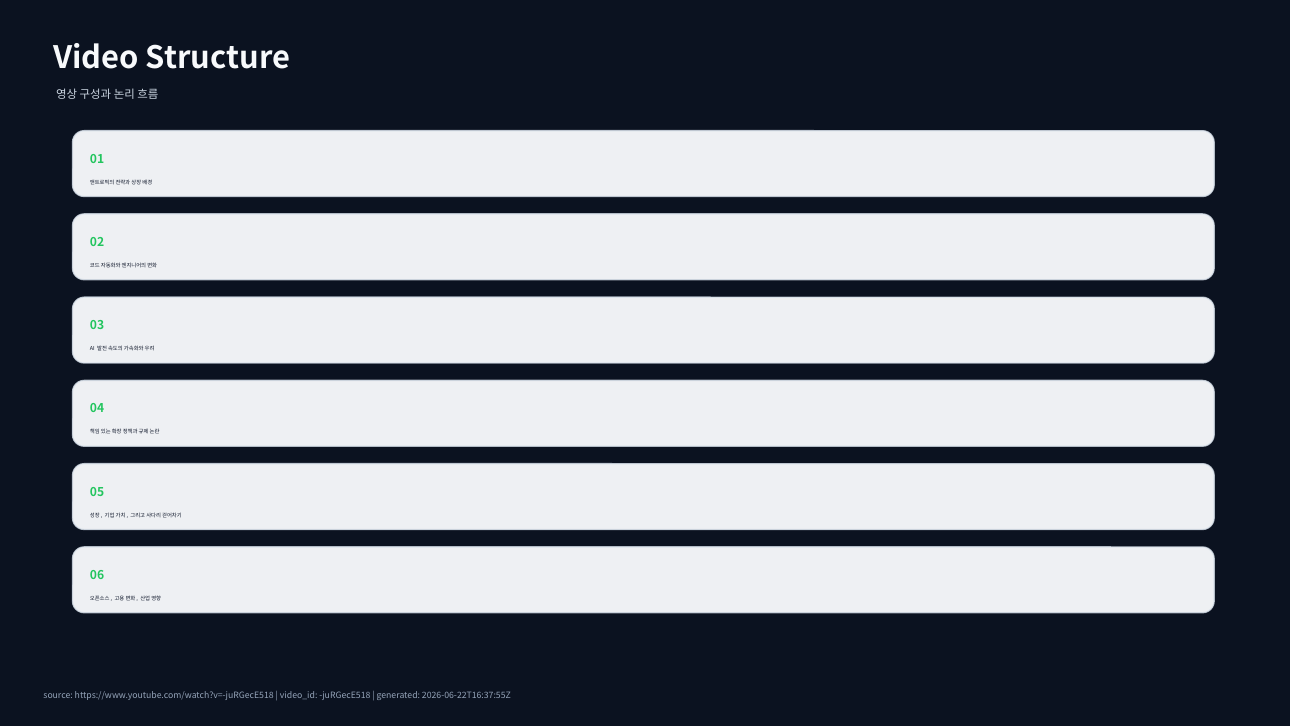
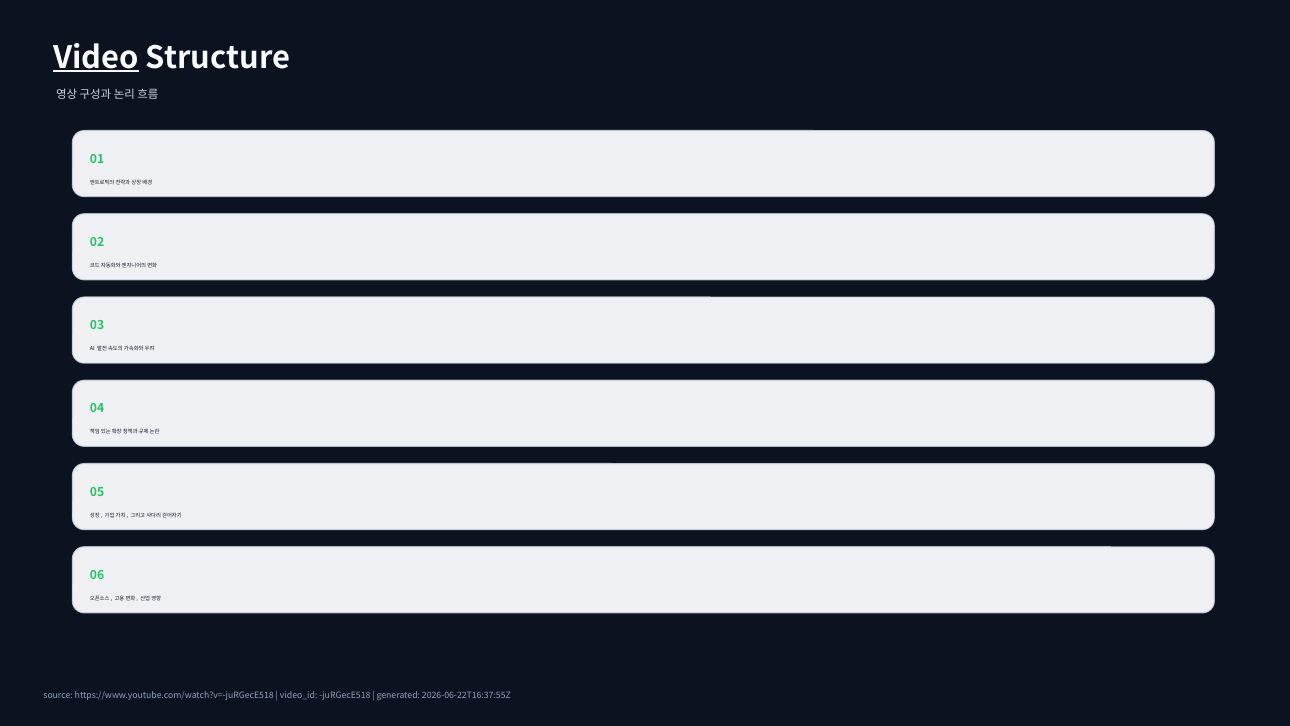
Video underline: none -> present (96, 58)
